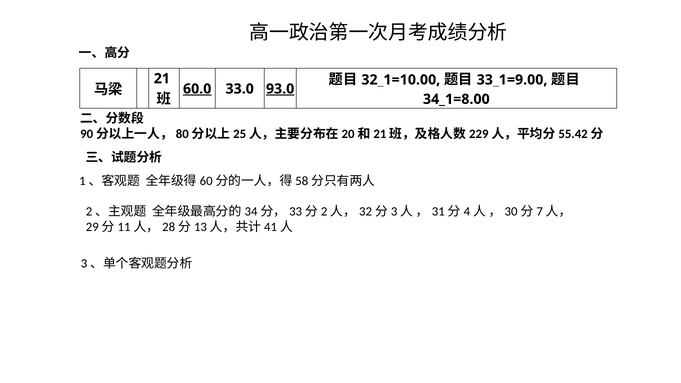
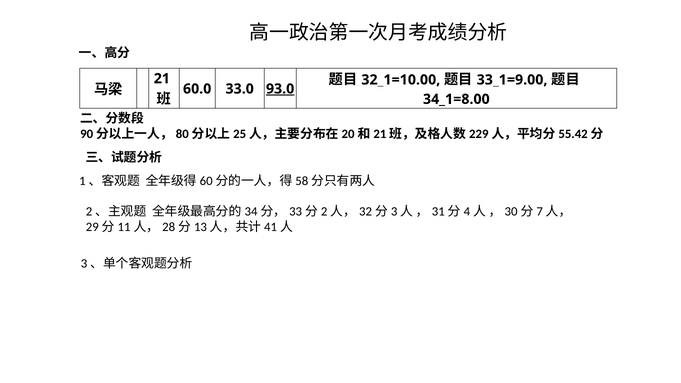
60.0 underline: present -> none (197, 89)
